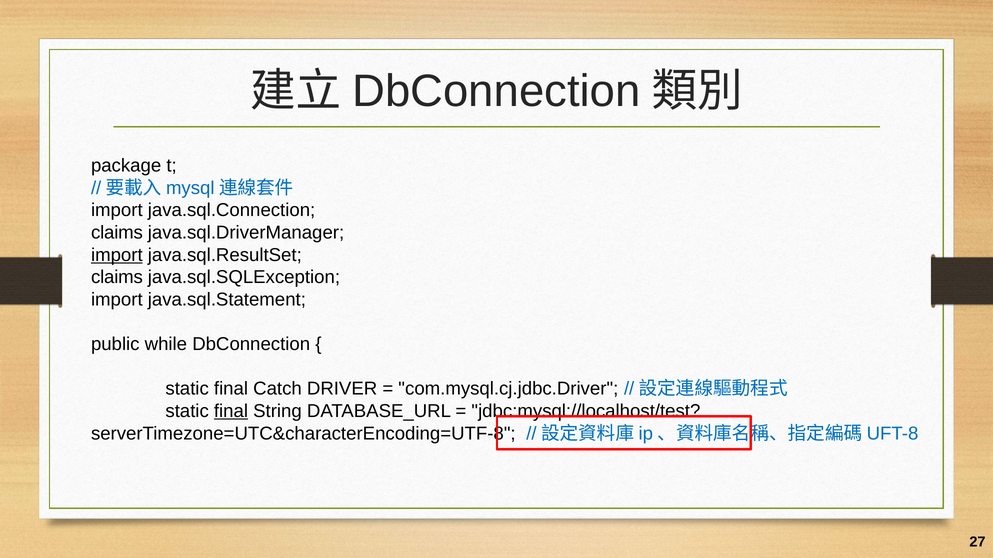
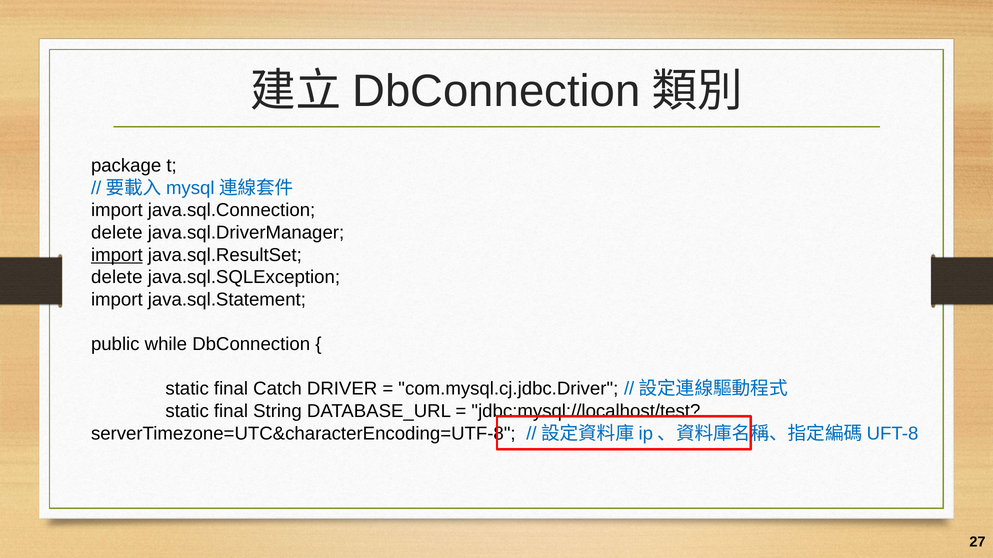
claims: claims -> delete (117, 233)
claims: claims -> delete (117, 277)
final underline: present -> none (231, 412)
